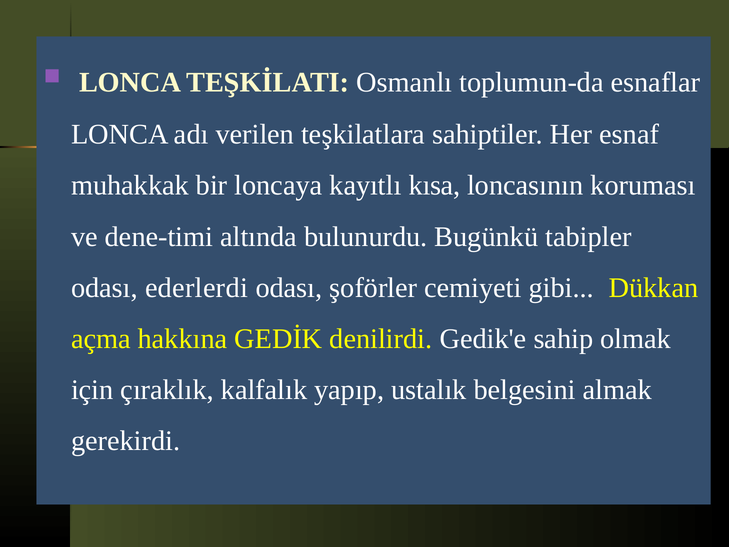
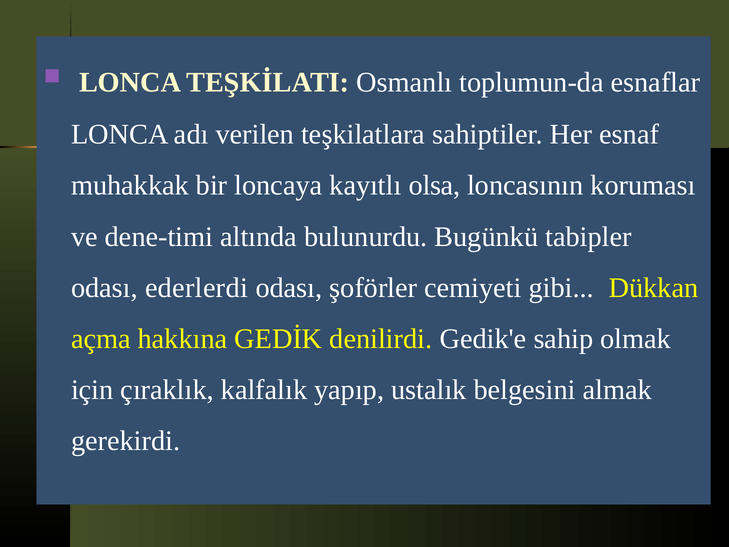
kısa: kısa -> olsa (434, 185)
